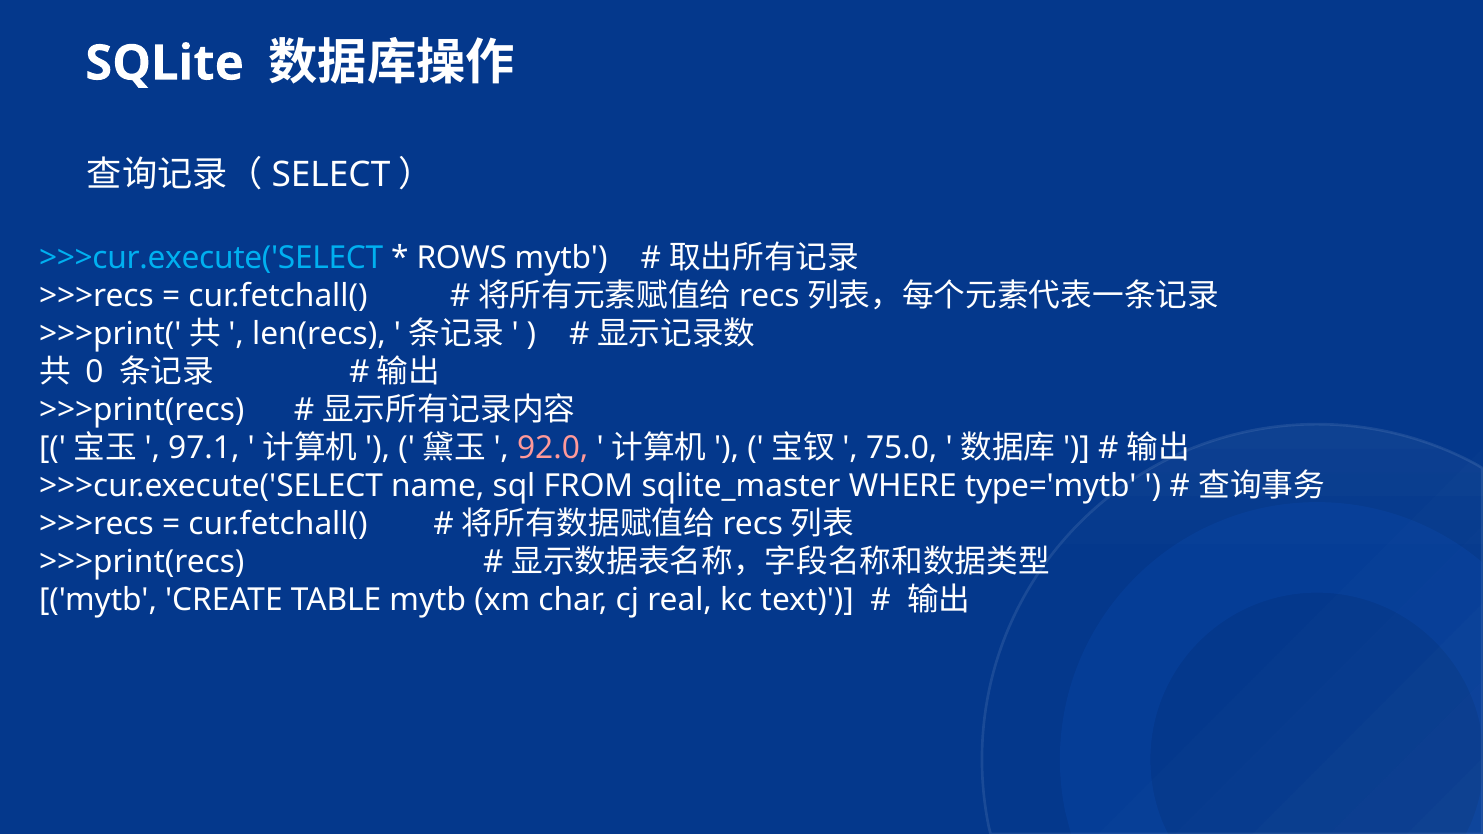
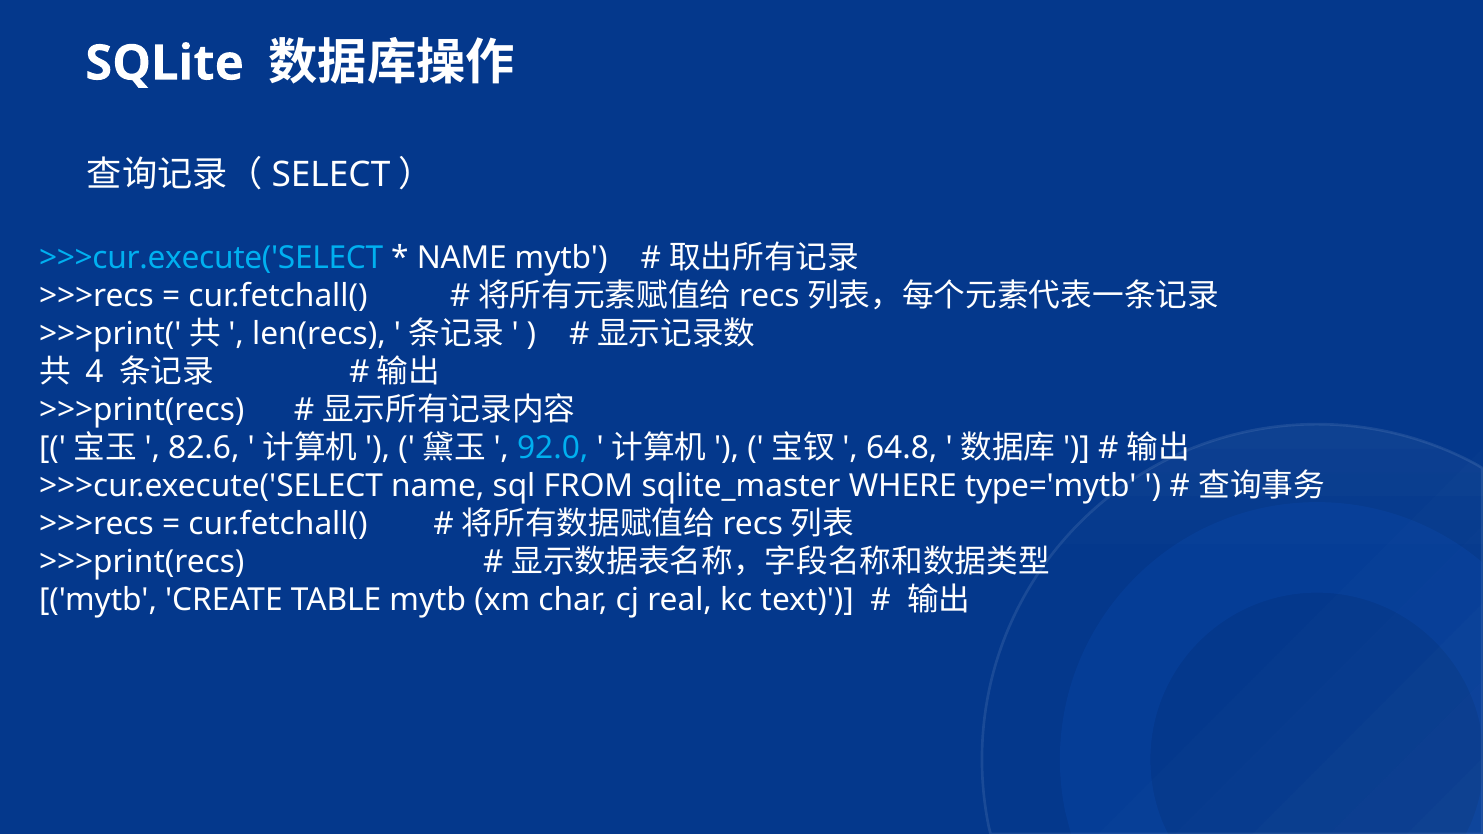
ROWS: ROWS -> NAME (462, 258)
0: 0 -> 4 (94, 372)
97.1: 97.1 -> 82.6 (204, 448)
92.0 colour: pink -> light blue (553, 448)
75.0: 75.0 -> 64.8 (902, 448)
